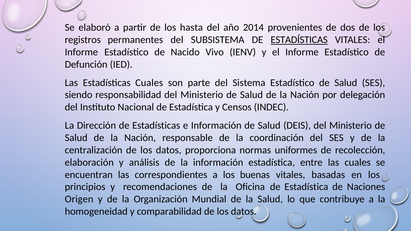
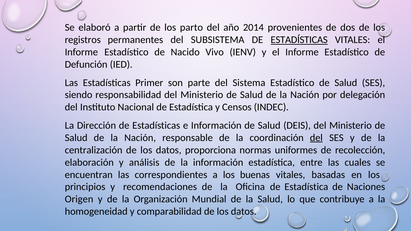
hasta: hasta -> parto (191, 28)
Estadísticas Cuales: Cuales -> Primer (149, 83)
del underline: none -> present (316, 138)
